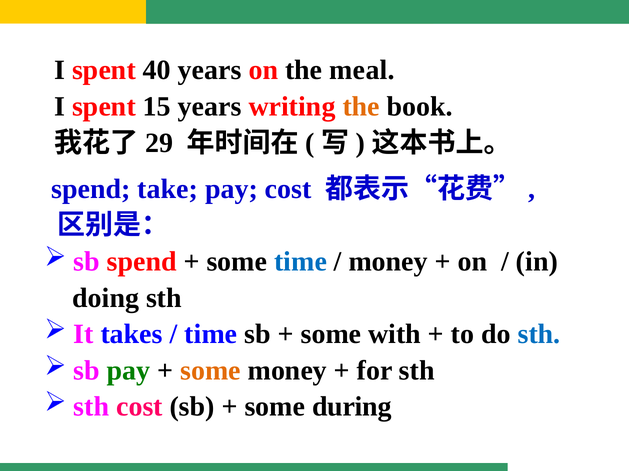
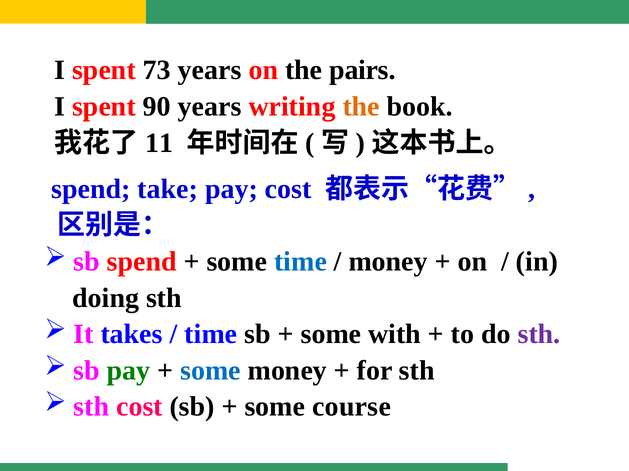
40: 40 -> 73 (157, 70)
meal: meal -> pairs (362, 70)
15: 15 -> 90 (157, 107)
29: 29 -> 11 (159, 143)
sth colour: blue -> purple (539, 335)
some colour: orange -> blue (210, 371)
during: during -> course (352, 407)
